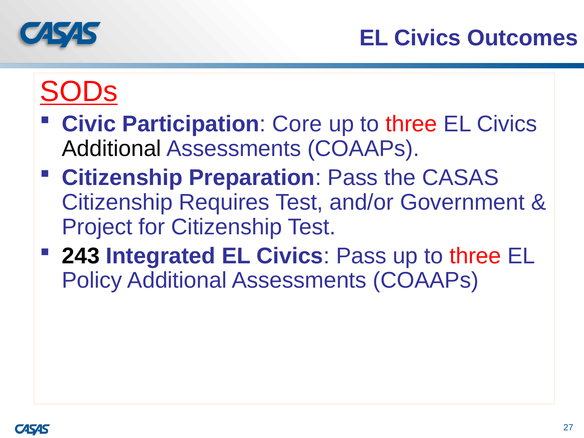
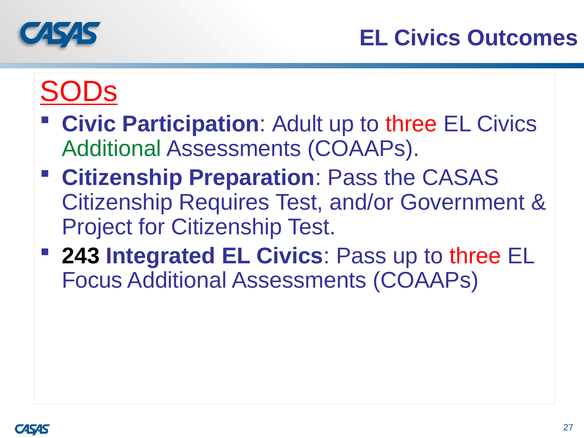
Core: Core -> Adult (297, 124)
Additional colour: black -> green (112, 149)
Policy: Policy -> Focus (92, 280)
